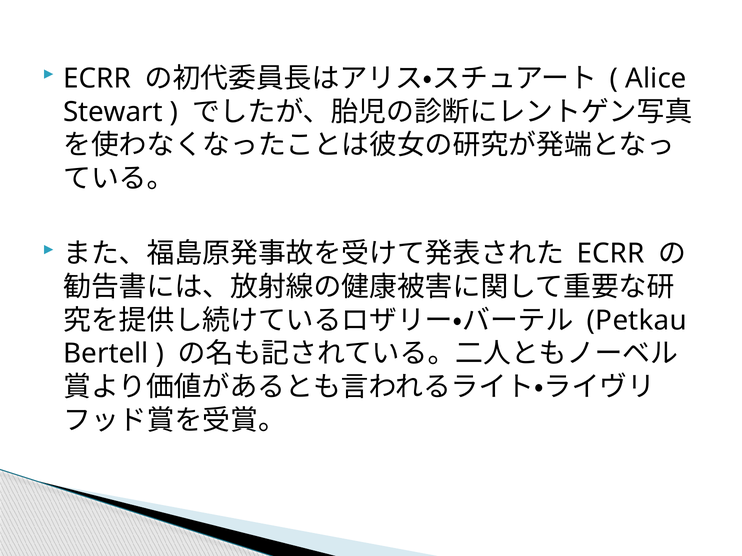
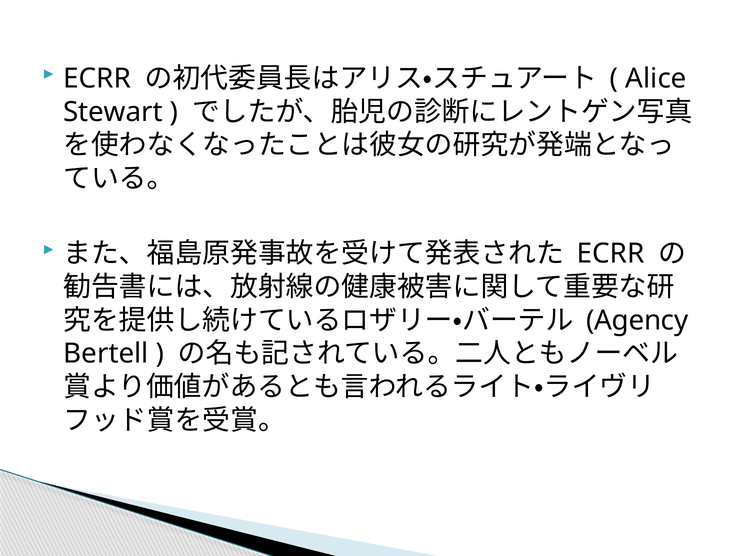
Petkau: Petkau -> Agency (637, 321)
